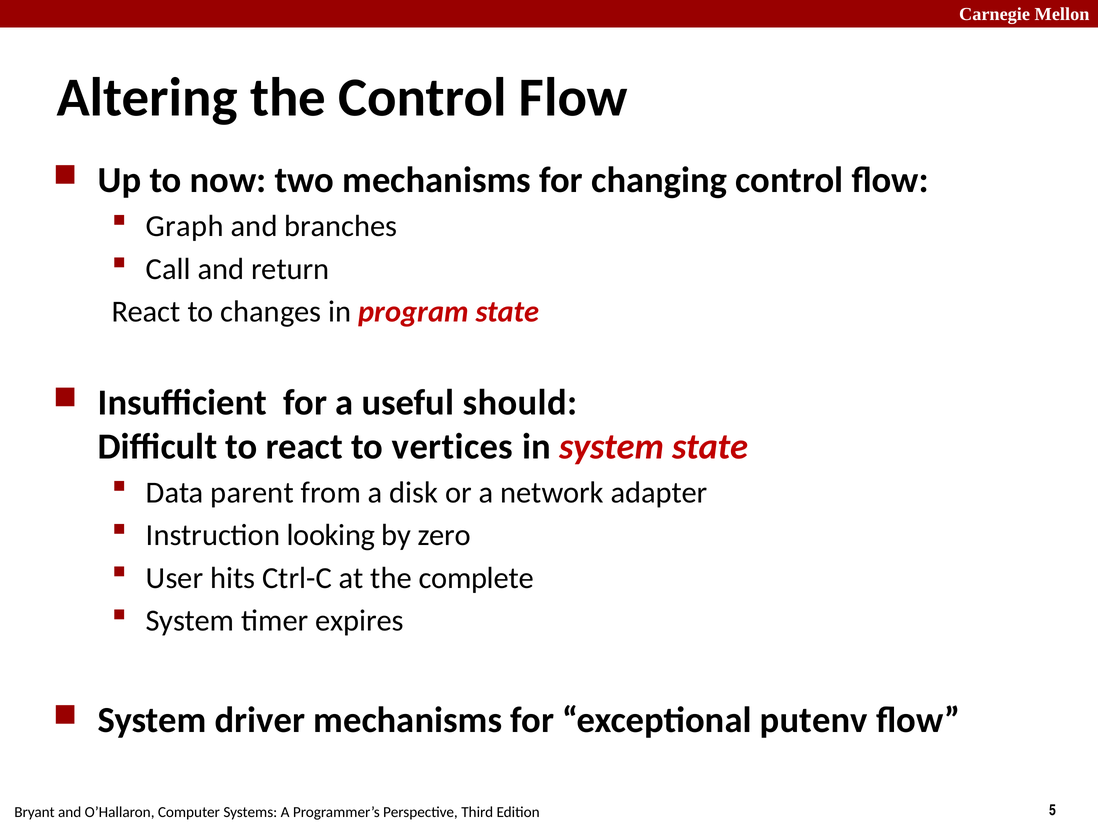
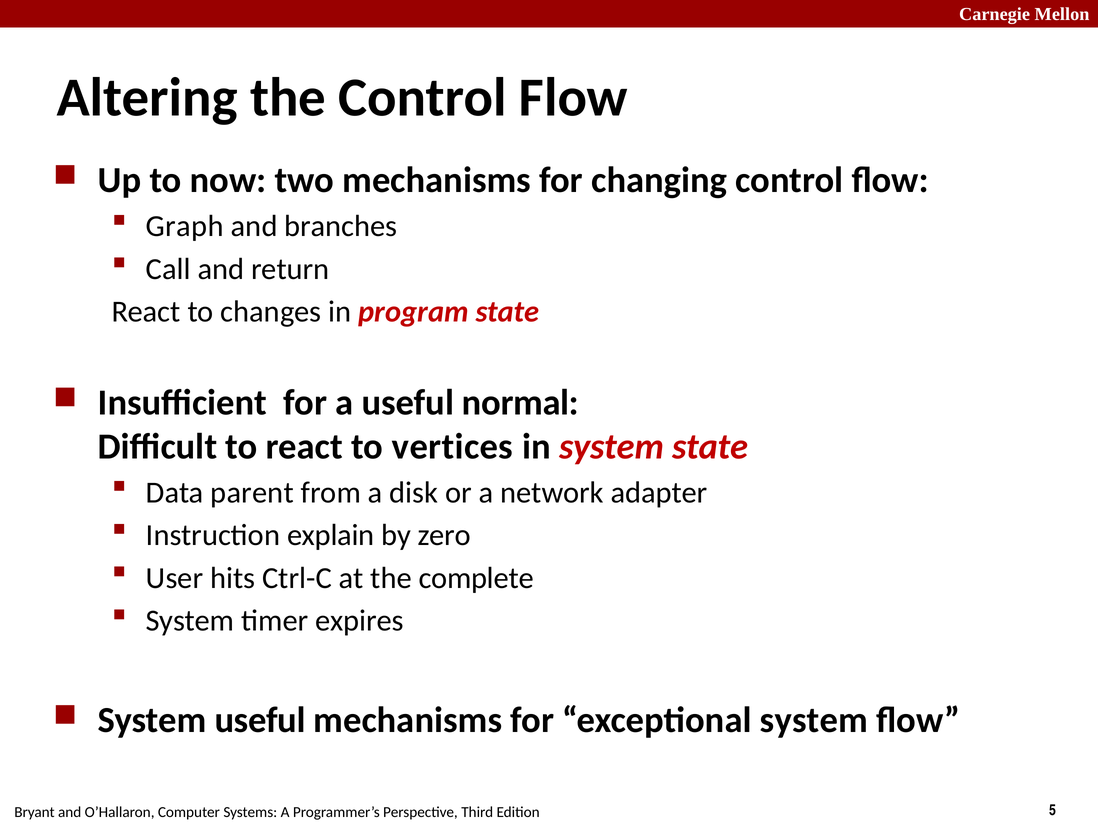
should: should -> normal (520, 402)
looking: looking -> explain (331, 535)
System driver: driver -> useful (260, 720)
exceptional putenv: putenv -> system (814, 720)
